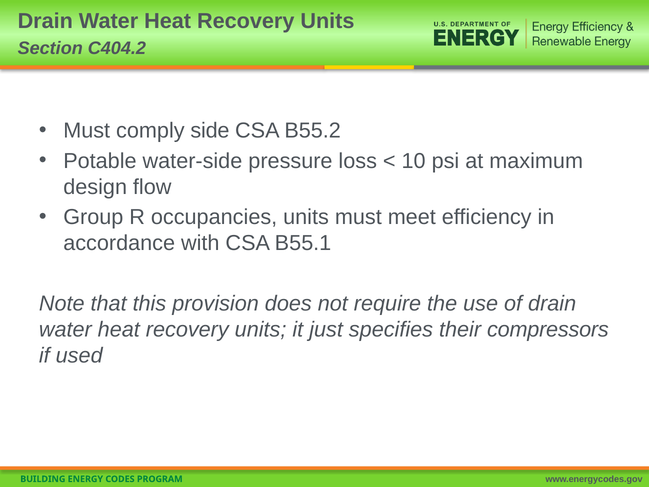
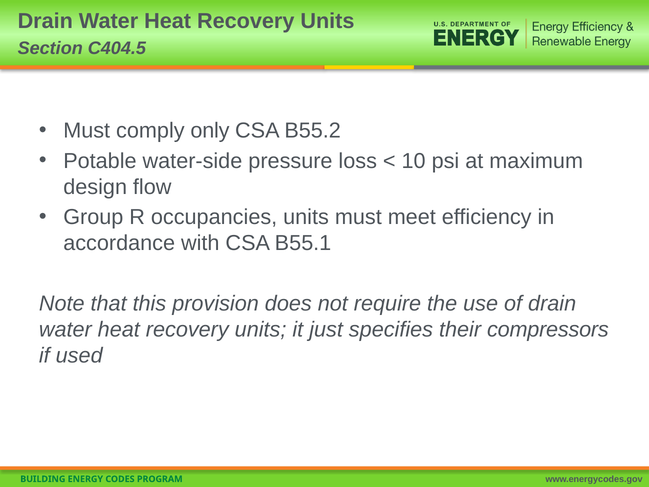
C404.2: C404.2 -> C404.5 (117, 48)
side: side -> only (210, 131)
